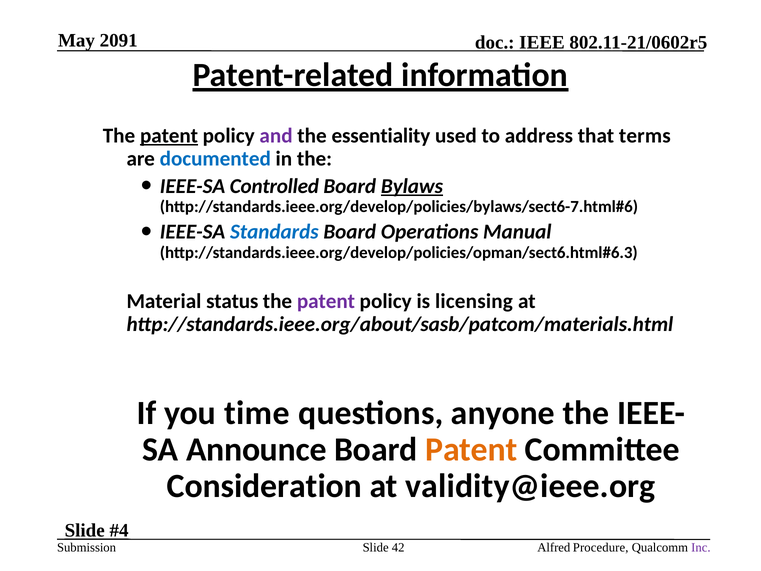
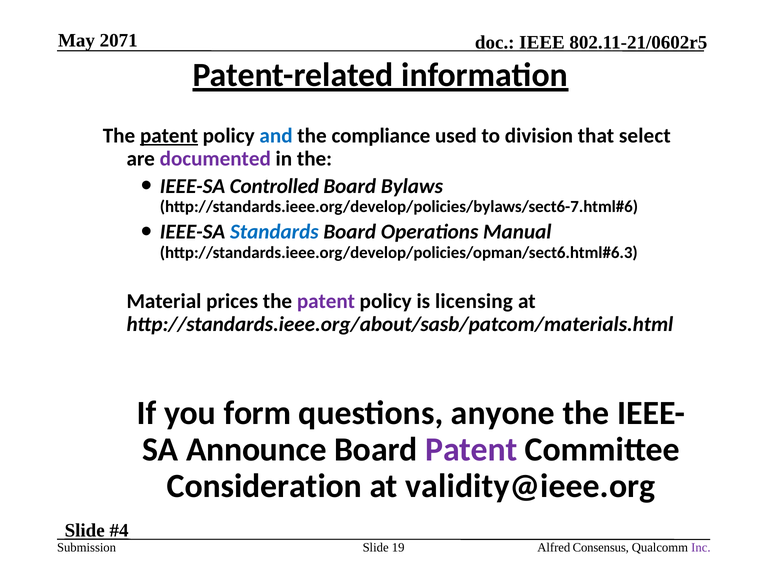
2091: 2091 -> 2071 (119, 40)
and colour: purple -> blue (276, 136)
essentiality: essentiality -> compliance (381, 136)
address: address -> division (539, 136)
terms: terms -> select (645, 136)
documented colour: blue -> purple (215, 158)
Bylaws underline: present -> none (412, 186)
status: status -> prices (232, 301)
time: time -> form (257, 413)
Patent colour: orange -> purple (471, 449)
42: 42 -> 19 (398, 547)
Procedure: Procedure -> Consensus (601, 547)
